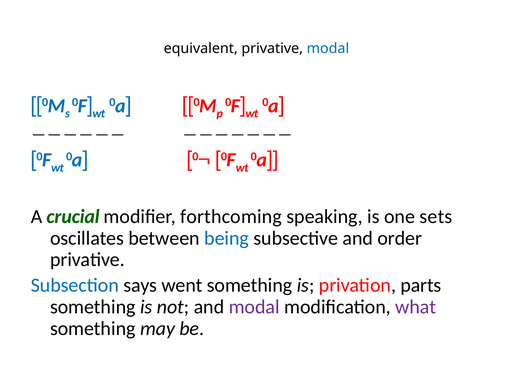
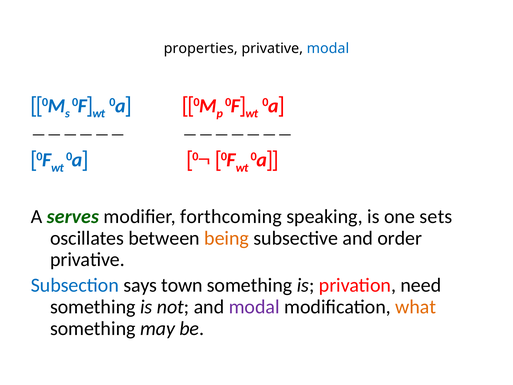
equivalent: equivalent -> properties (201, 48)
crucial: crucial -> serves (73, 216)
being colour: blue -> orange (227, 238)
went: went -> town (182, 285)
parts: parts -> need (421, 285)
what colour: purple -> orange (416, 307)
